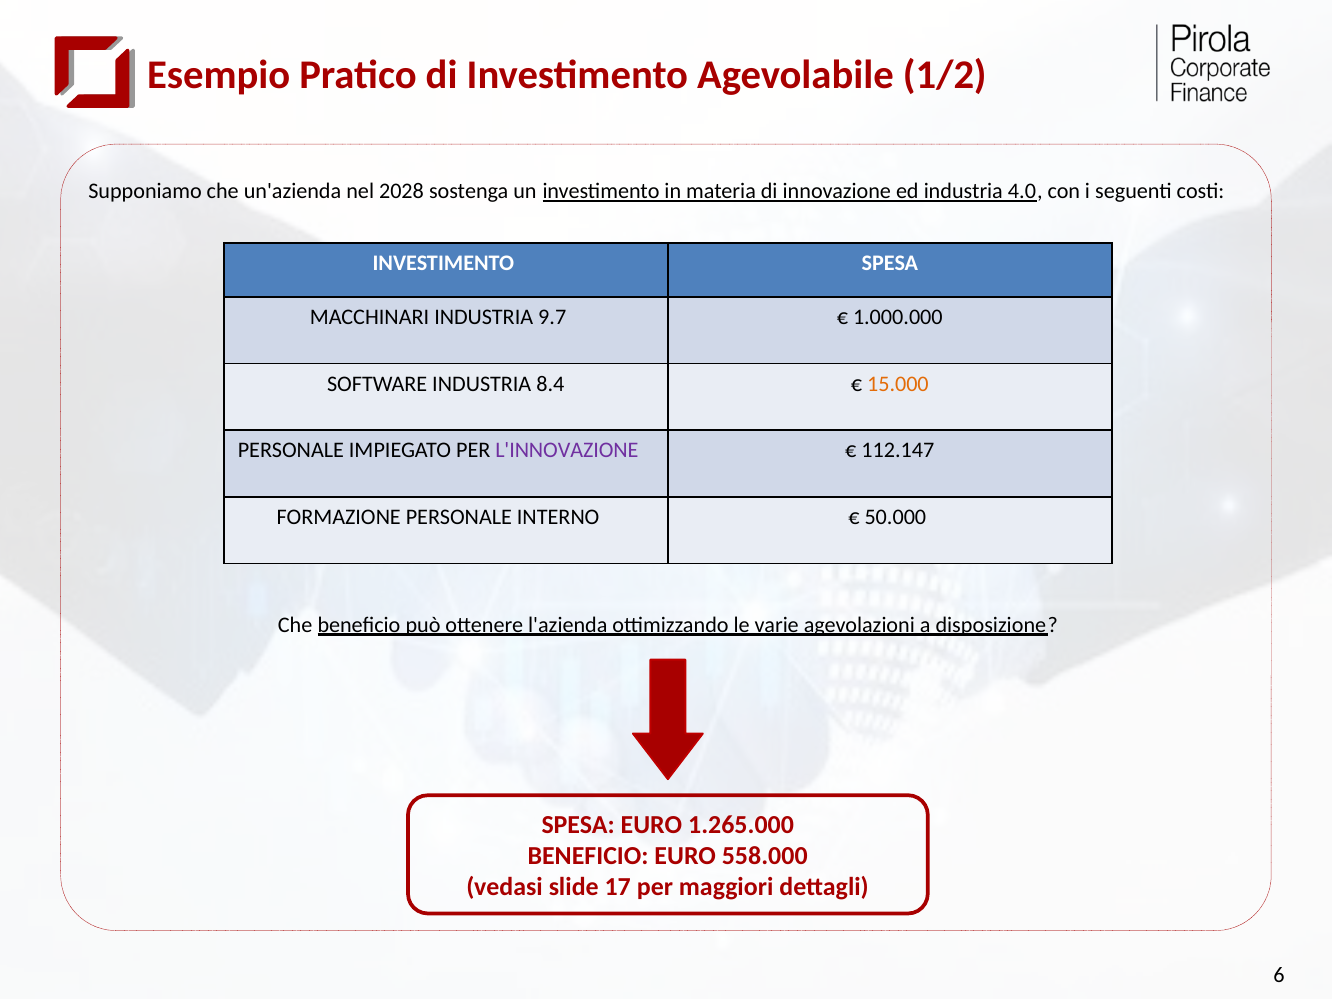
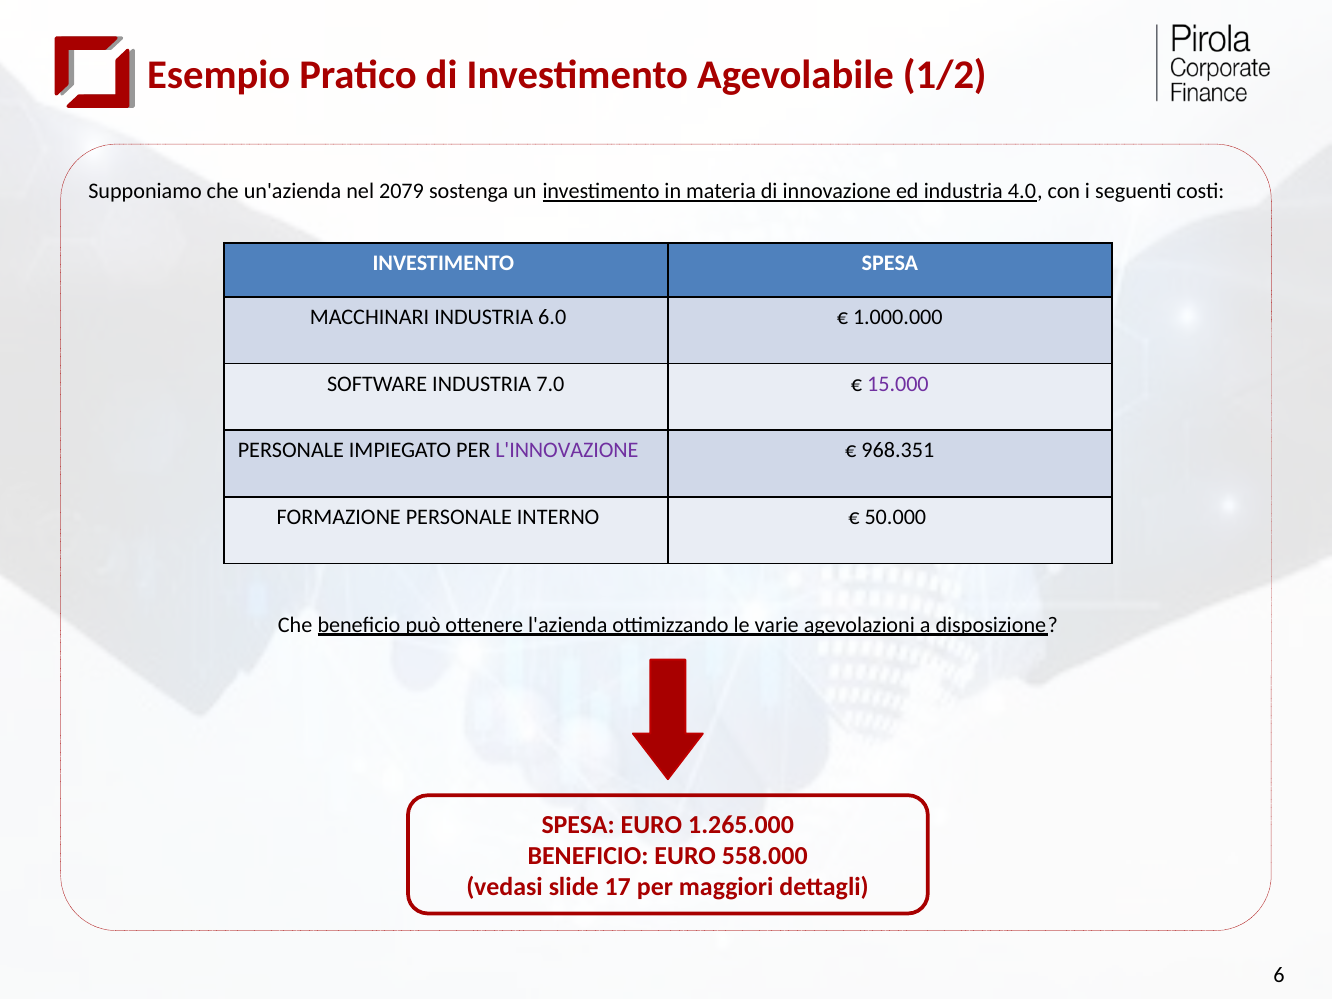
2028: 2028 -> 2079 (401, 191)
9.7: 9.7 -> 6.0 (552, 317)
8.4: 8.4 -> 7.0 (550, 384)
15.000 colour: orange -> purple (898, 384)
112.147: 112.147 -> 968.351 (898, 450)
